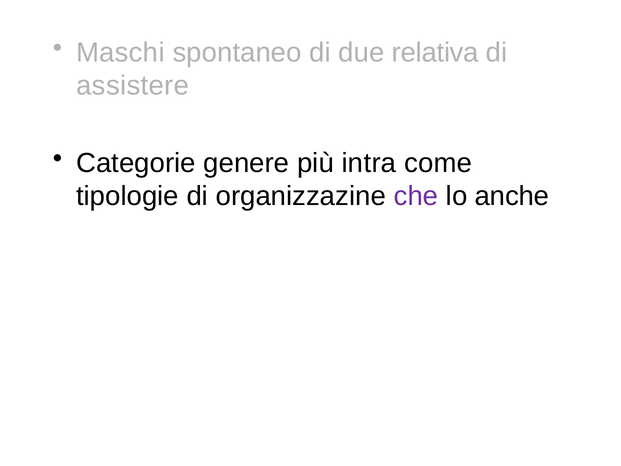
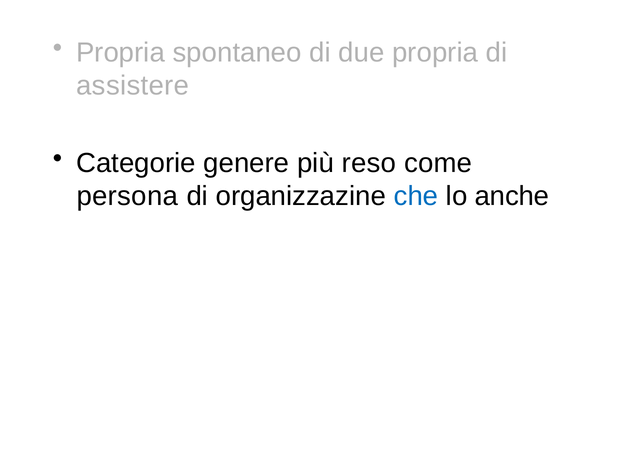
Maschi: Maschi -> Propria (121, 53)
due relativa: relativa -> propria (435, 53)
intra: intra -> reso (369, 163)
tipologie: tipologie -> persona (127, 196)
che colour: purple -> blue (416, 196)
